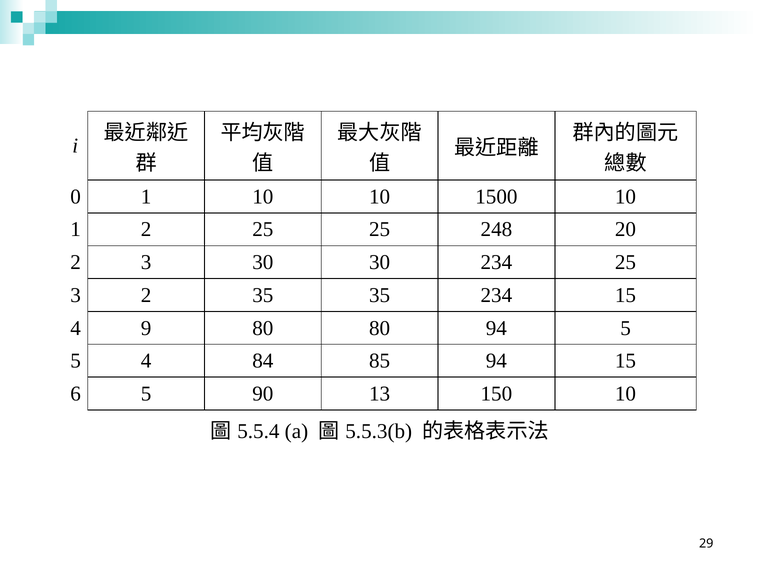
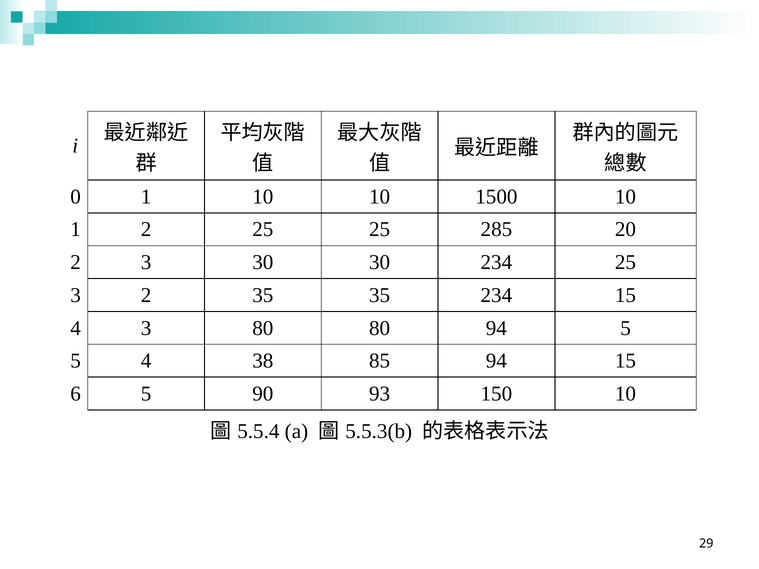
248: 248 -> 285 (496, 230)
4 9: 9 -> 3 (146, 328)
84: 84 -> 38 (263, 361)
13: 13 -> 93 (380, 394)
